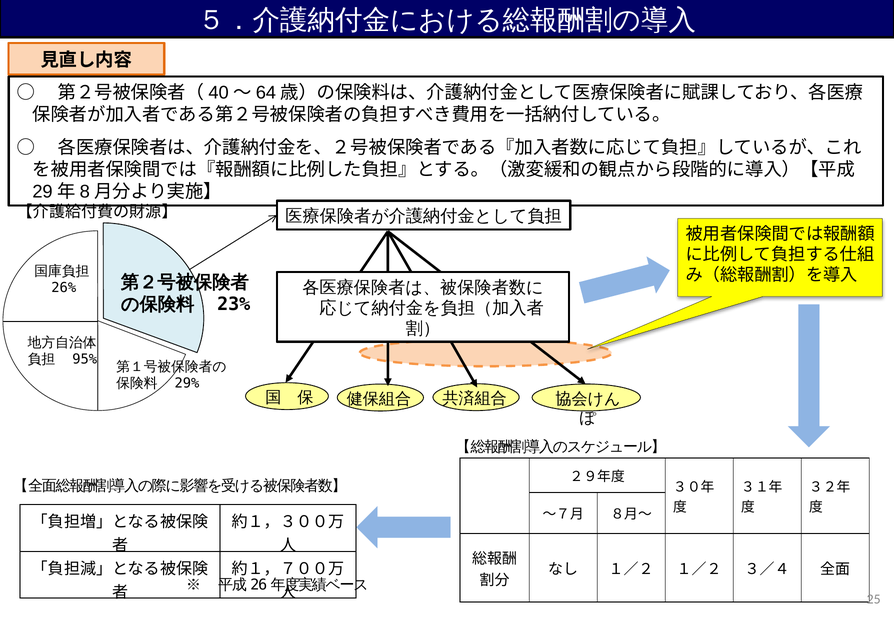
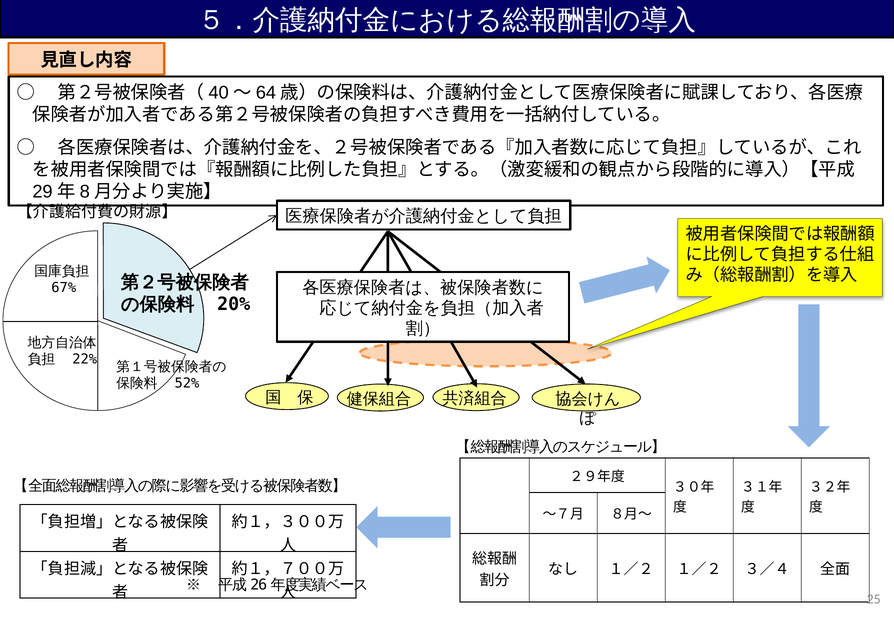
26%: 26% -> 67% (64, 288)
23%: 23% -> 20% (234, 304)
95%: 95% -> 22% (85, 359)
29%: 29% -> 52% (187, 383)
